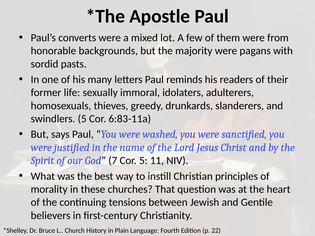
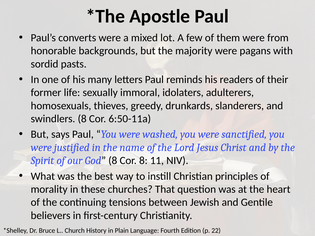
swindlers 5: 5 -> 8 (82, 119)
6:83-11a: 6:83-11a -> 6:50-11a (130, 119)
God 7: 7 -> 8 (113, 161)
Cor 5: 5 -> 8 (143, 161)
